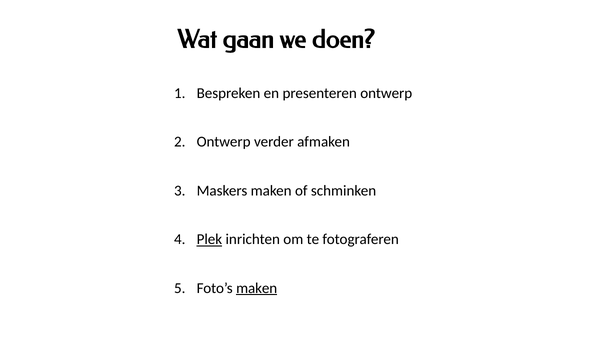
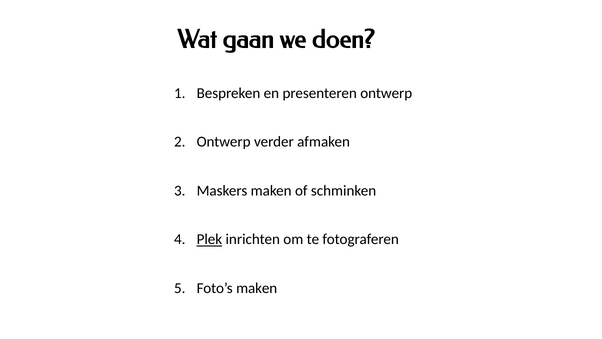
maken underline: present -> none (257, 288)
